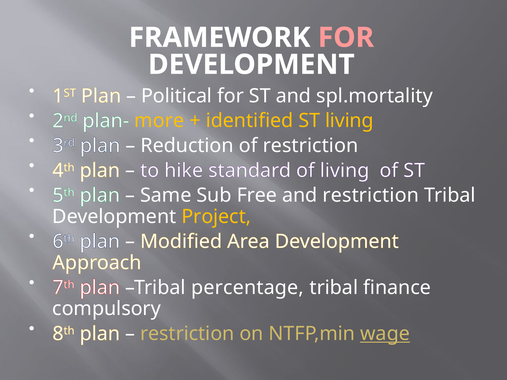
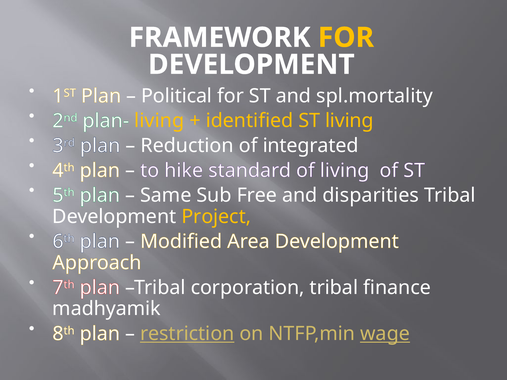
FOR colour: pink -> yellow (346, 38)
plan- more: more -> living (159, 121)
of restriction: restriction -> integrated (311, 146)
and restriction: restriction -> disparities (371, 195)
percentage: percentage -> corporation (248, 288)
compulsory: compulsory -> madhyamik (107, 309)
restriction underline: none -> present (187, 334)
